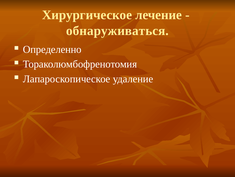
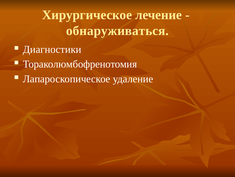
Определенно: Определенно -> Диагностики (52, 49)
